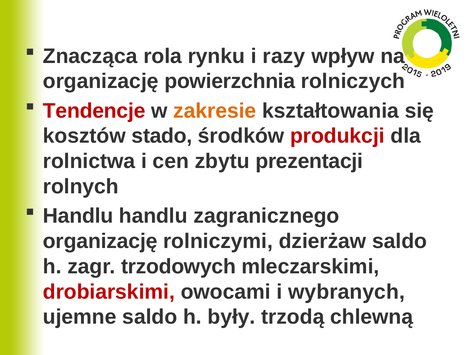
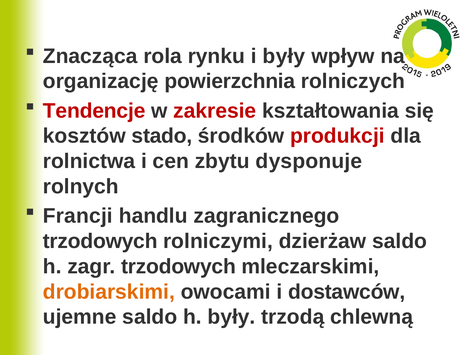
i razy: razy -> były (284, 56)
zakresie colour: orange -> red (215, 111)
prezentacji: prezentacji -> dysponuje (309, 161)
Handlu: Handlu -> Francji (78, 216)
organizację: organizację -> trzodowych (100, 241)
drobiarskimi colour: red -> orange (109, 292)
wybranych: wybranych -> dostawców (347, 292)
